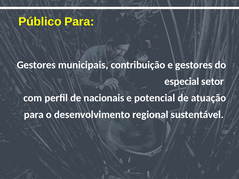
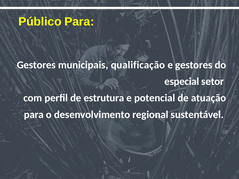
contribuição: contribuição -> qualificação (138, 65)
nacionais: nacionais -> estrutura (104, 98)
